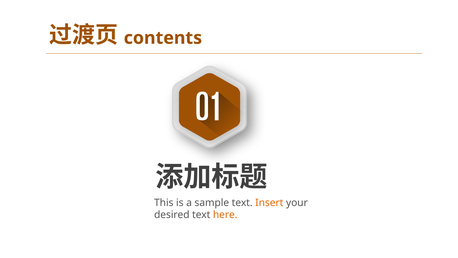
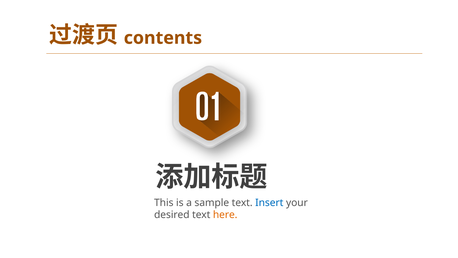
Insert colour: orange -> blue (269, 202)
